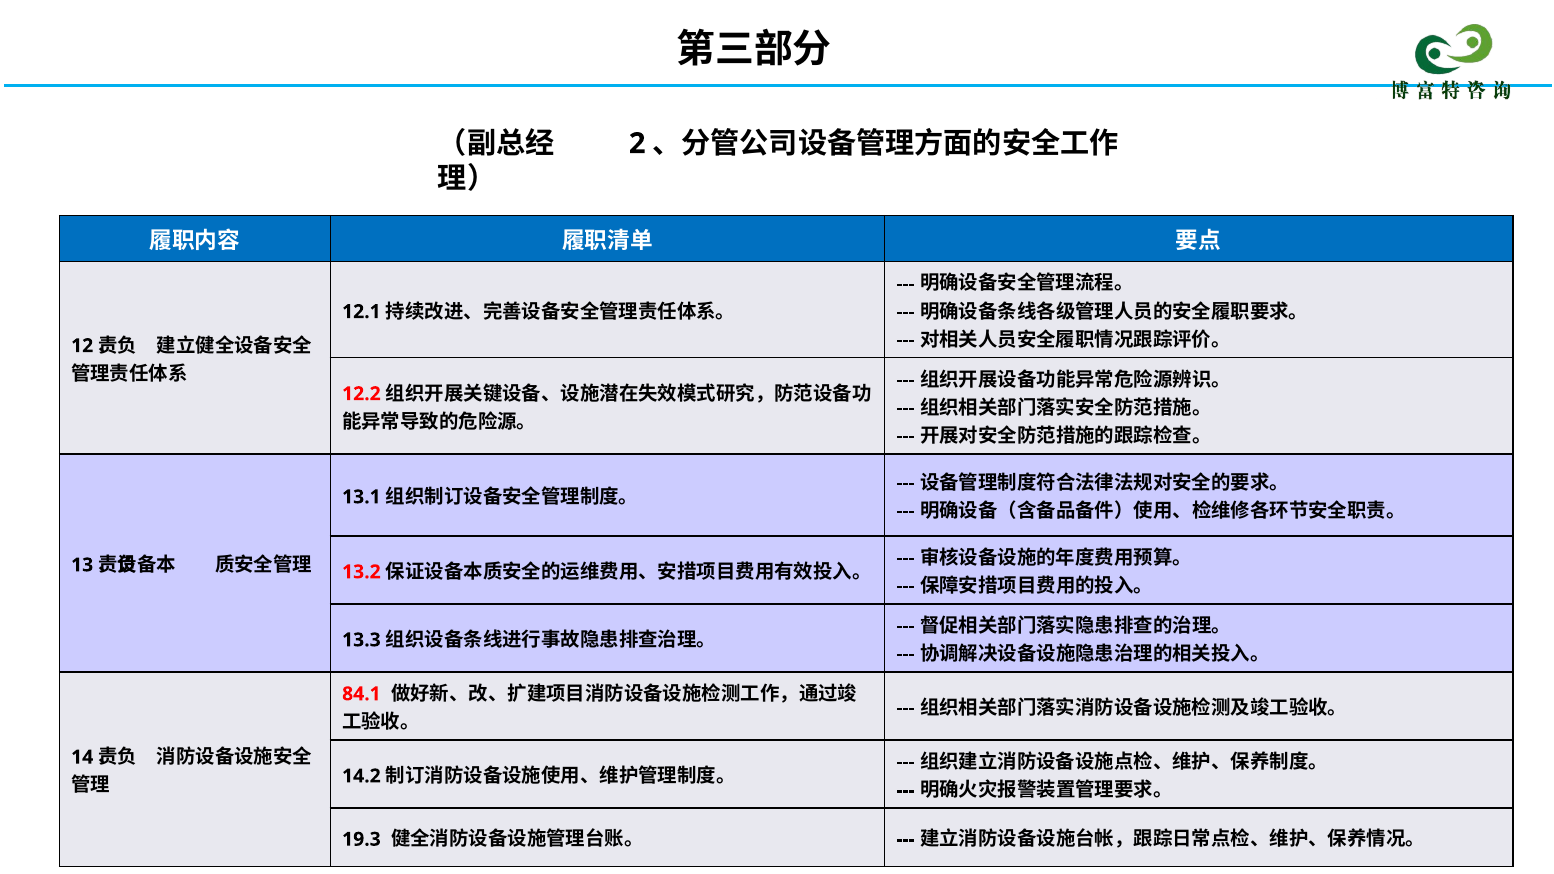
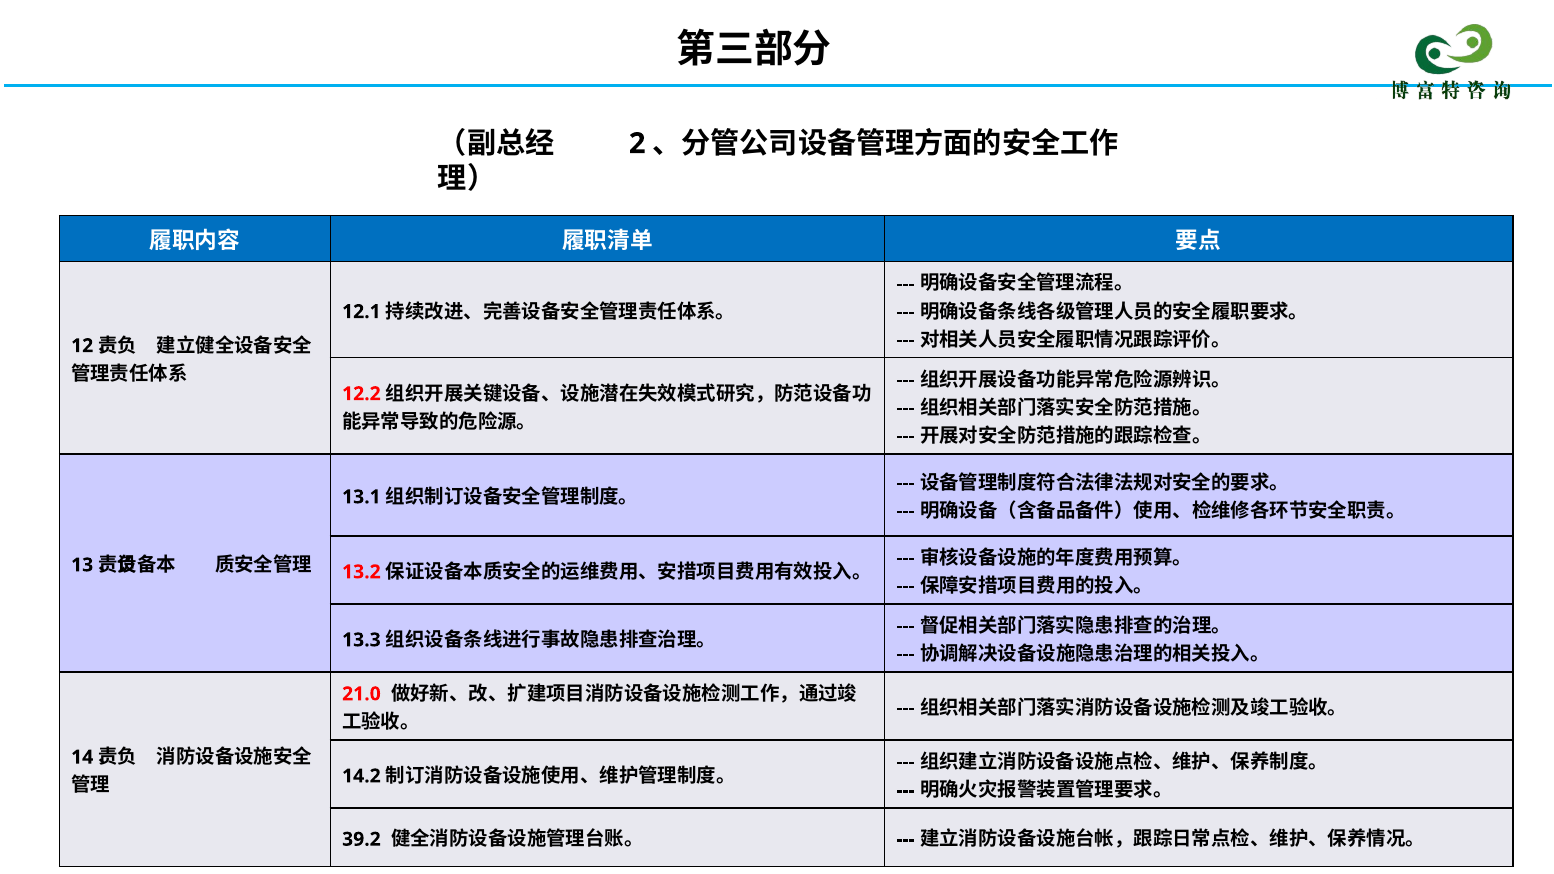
84.1: 84.1 -> 21.0 (361, 694)
19.3: 19.3 -> 39.2 (361, 839)
